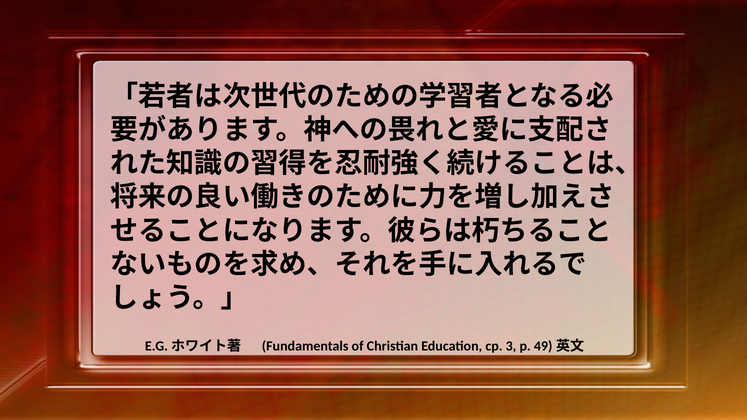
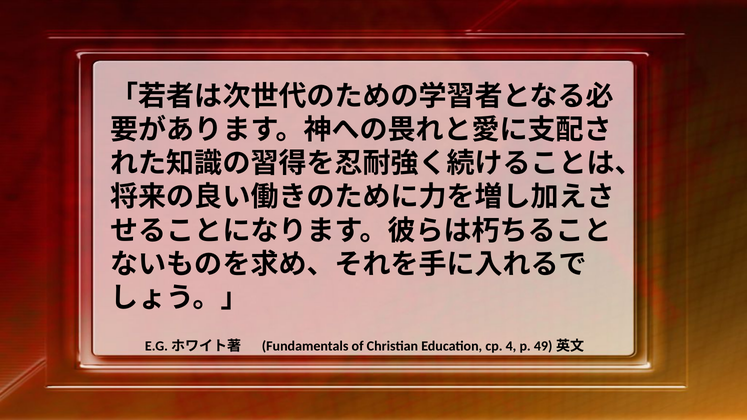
3: 3 -> 4 (511, 346)
